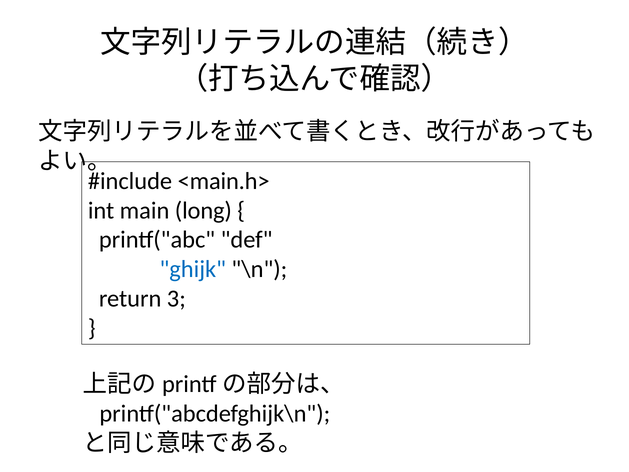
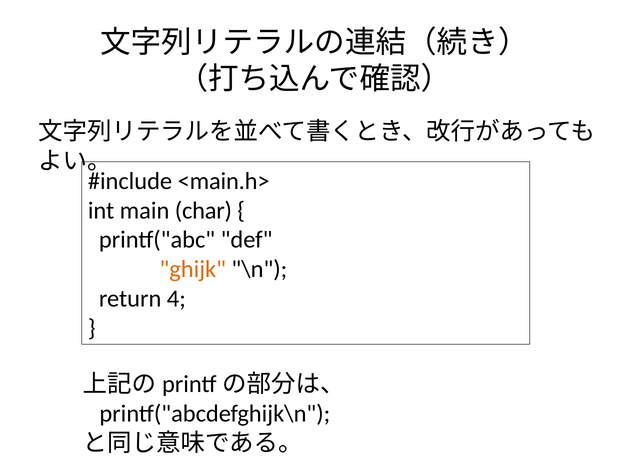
long: long -> char (203, 210)
ghijk colour: blue -> orange (193, 269)
3: 3 -> 4 (176, 299)
